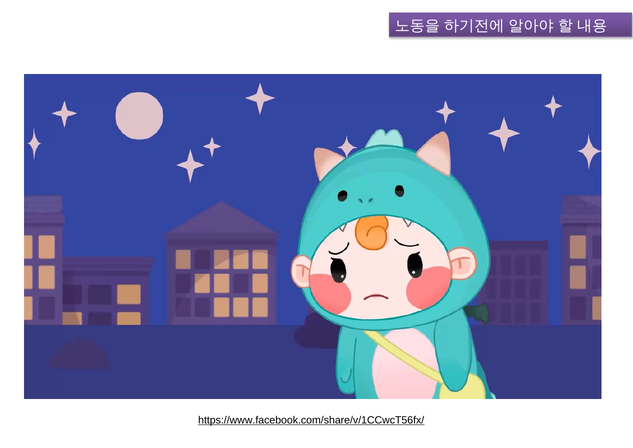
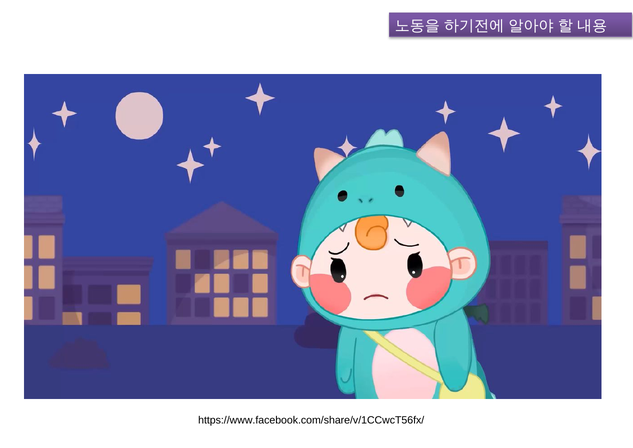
https://www.facebook.com/share/v/1CCwcT56fx/ underline: present -> none (311, 420)
